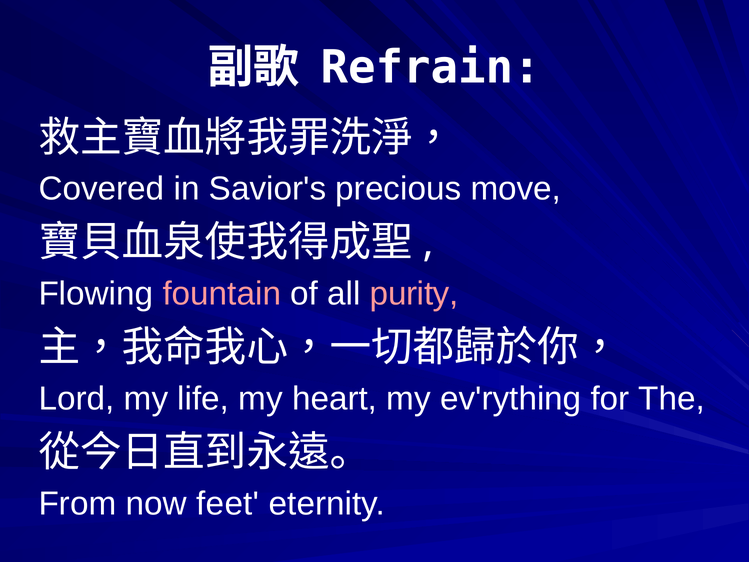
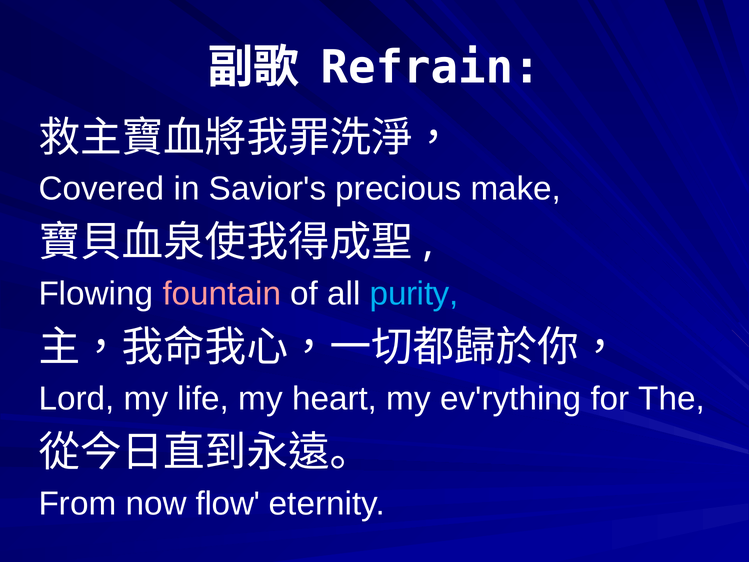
move: move -> make (516, 189)
purity colour: pink -> light blue (414, 294)
feet: feet -> flow (228, 503)
